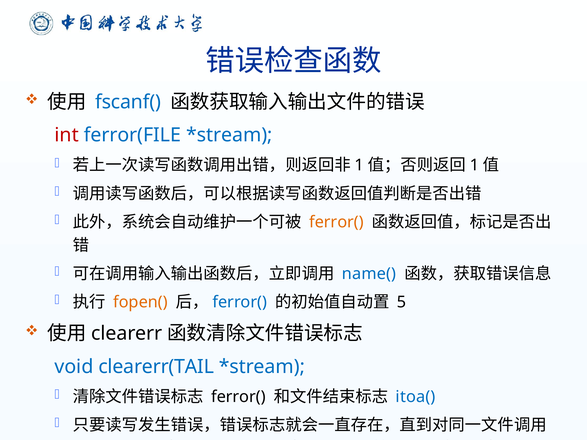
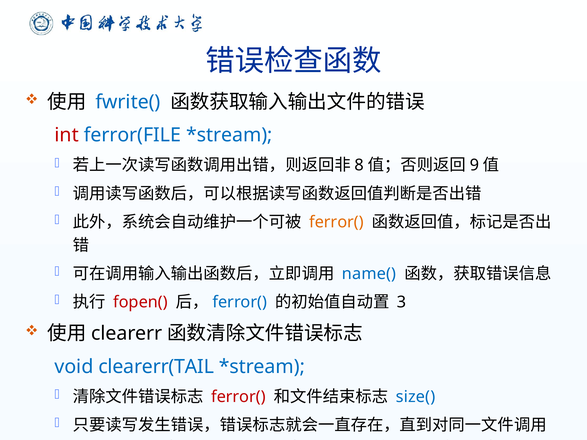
fscanf(: fscanf( -> fwrite( (128, 102)
1: 1 -> 8 (359, 165)
1: 1 -> 9 (474, 165)
fopen( colour: orange -> red (140, 302)
5: 5 -> 3 (402, 302)
ferror( colour: black -> red (238, 397)
itoa(: itoa( -> size( (416, 397)
